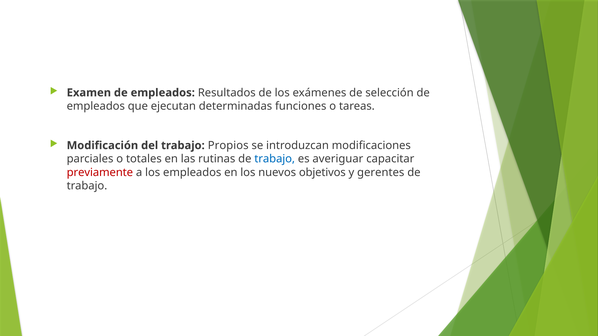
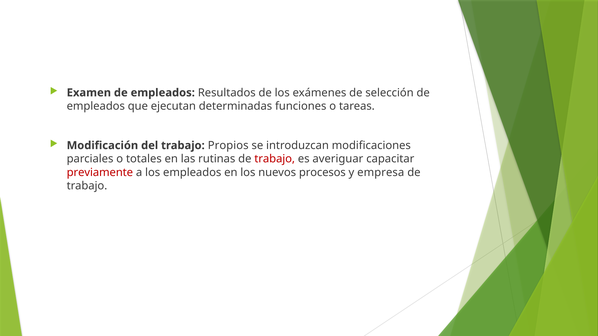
trabajo colour: blue -> red (275, 159)
objetivos: objetivos -> procesos (322, 173)
gerentes: gerentes -> empresa (381, 173)
